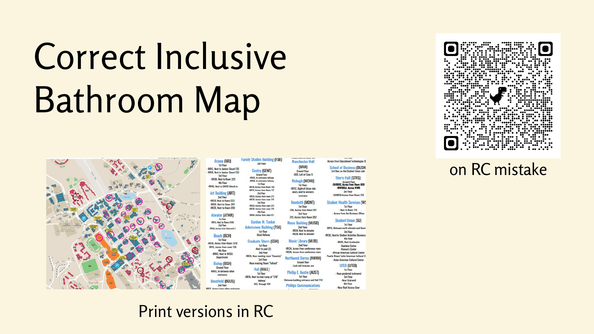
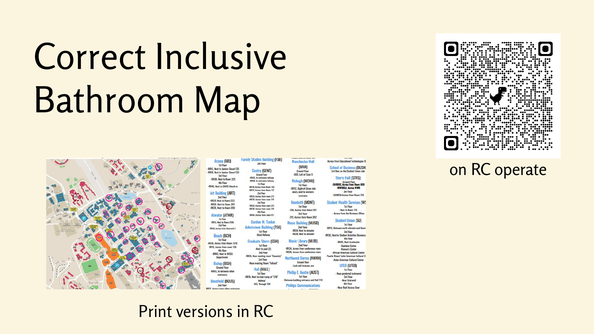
mistake: mistake -> operate (521, 170)
